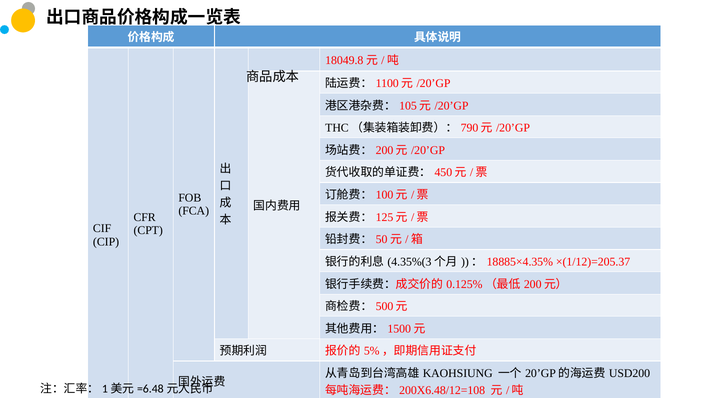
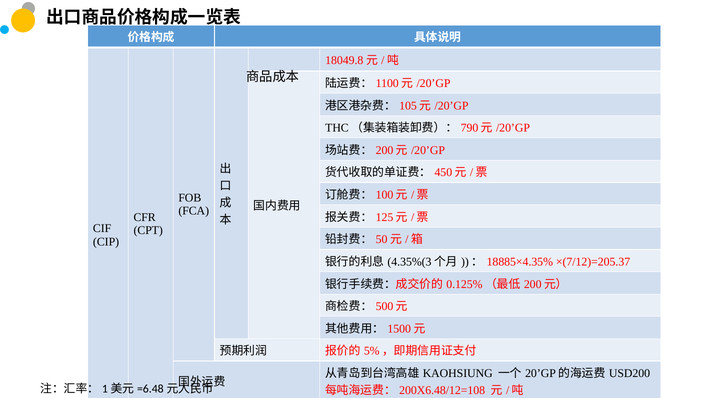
×(1/12)=205.37: ×(1/12)=205.37 -> ×(7/12)=205.37 (593, 262)
